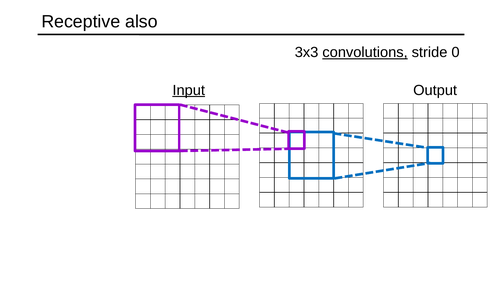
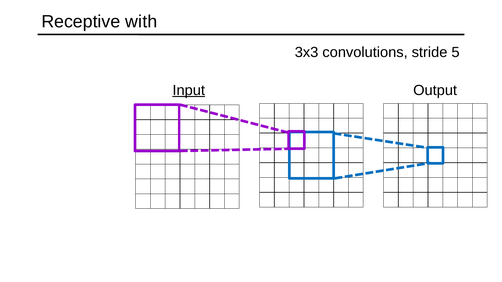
also: also -> with (141, 22)
convolutions underline: present -> none (365, 53)
0: 0 -> 5 (456, 53)
